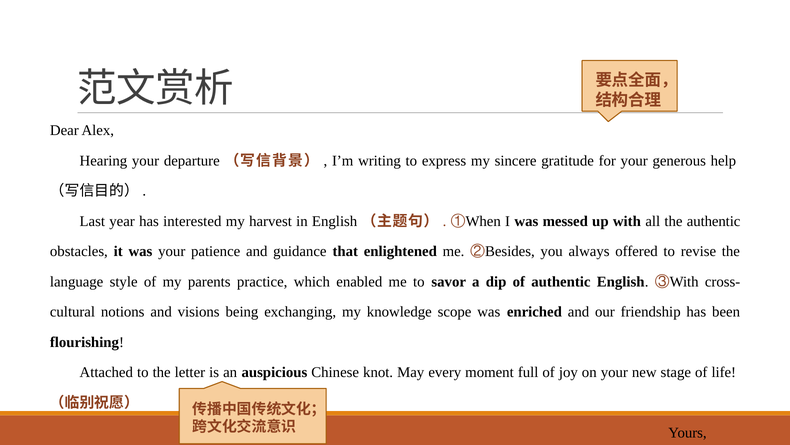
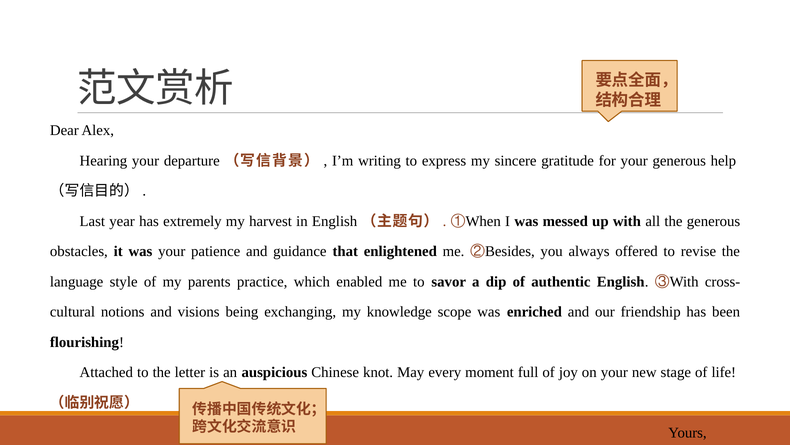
interested: interested -> extremely (192, 221)
the authentic: authentic -> generous (714, 221)
